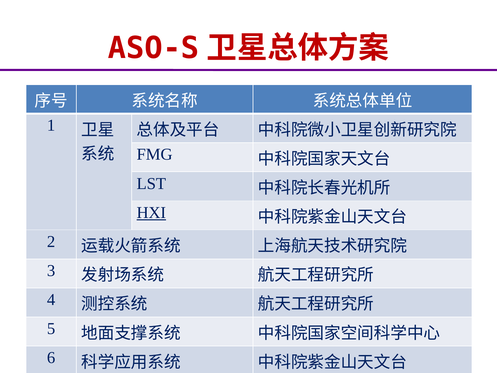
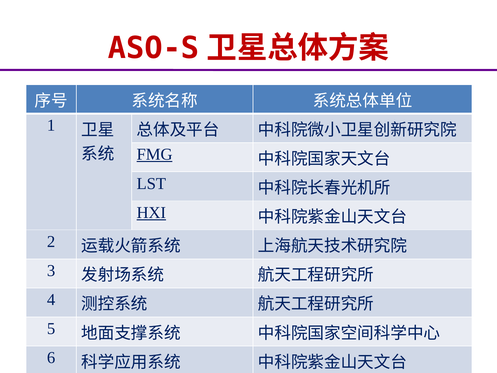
FMG underline: none -> present (155, 154)
